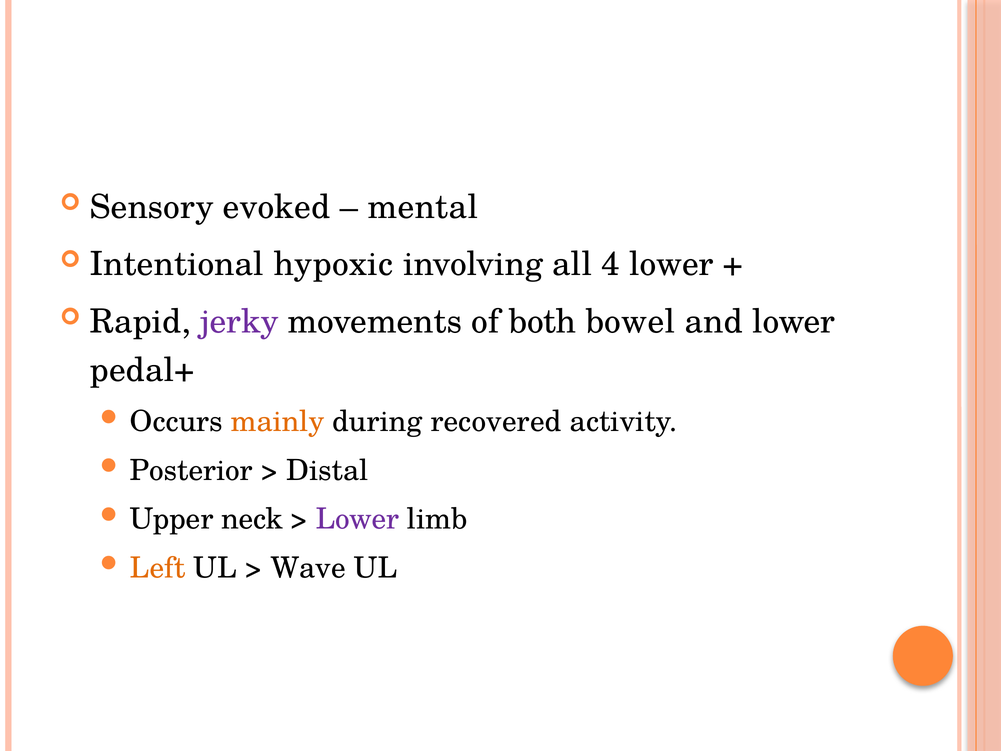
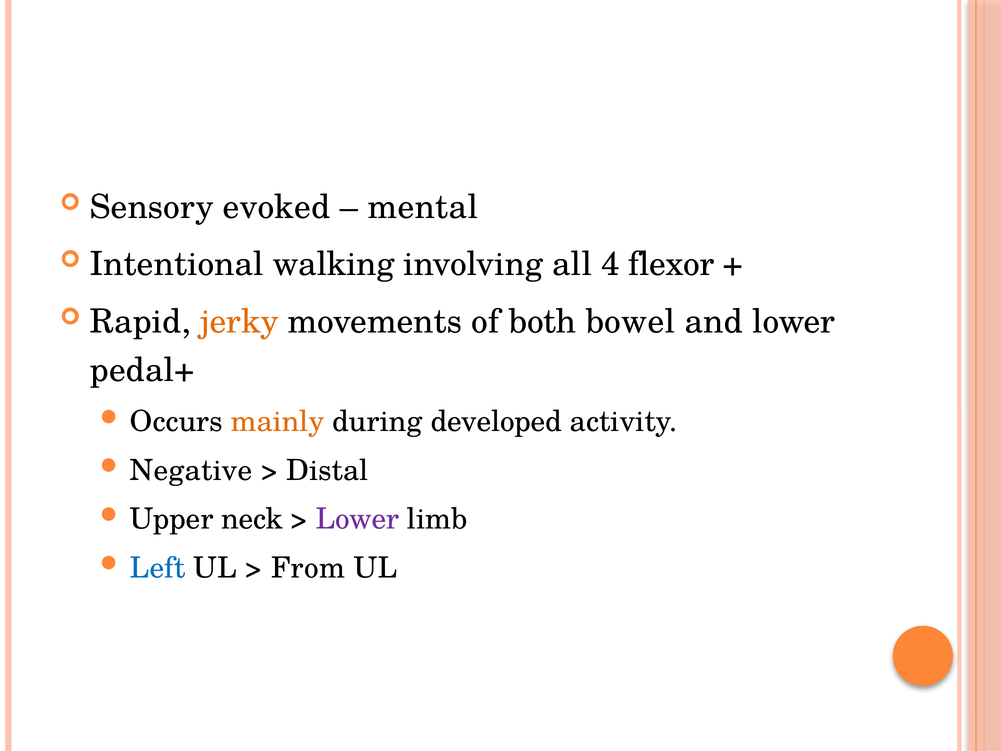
hypoxic: hypoxic -> walking (334, 264)
4 lower: lower -> flexor (672, 264)
jerky colour: purple -> orange (239, 321)
recovered: recovered -> developed (496, 422)
Posterior: Posterior -> Negative (191, 470)
Left colour: orange -> blue (158, 568)
Wave: Wave -> From (308, 568)
